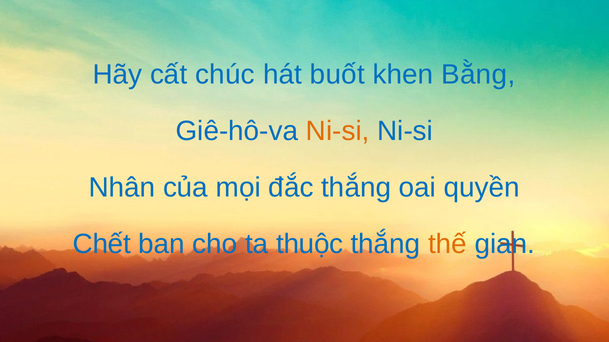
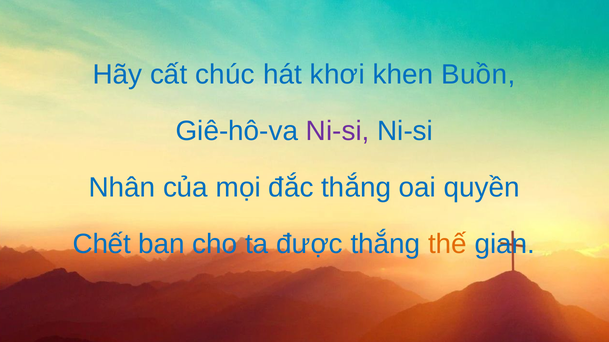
buốt: buốt -> khơi (337, 75)
Bằng: Bằng -> Buồn (478, 75)
Ni-si colour: orange -> purple (338, 131)
thuộc: thuộc -> được (310, 244)
